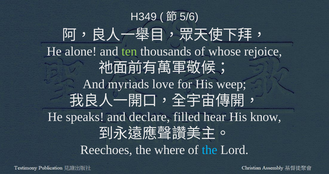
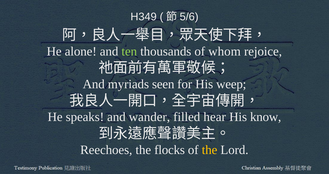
whose: whose -> whom (225, 51)
love: love -> seen (163, 84)
declare: declare -> wander (149, 117)
where: where -> flocks (170, 150)
the colour: light blue -> yellow (210, 150)
